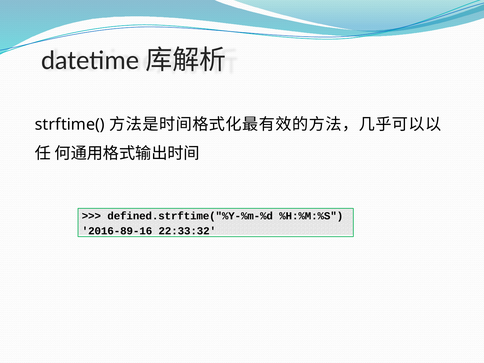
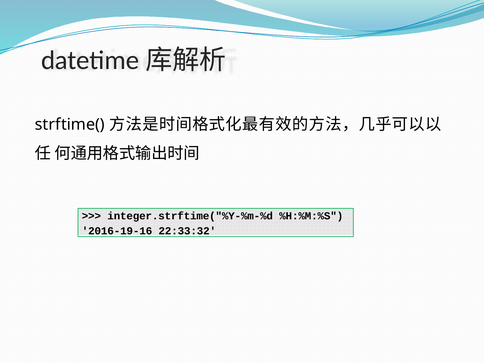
defined.strftime("%Y-%m-%d: defined.strftime("%Y-%m-%d -> integer.strftime("%Y-%m-%d (190, 216)
2016-89-16: 2016-89-16 -> 2016-19-16 (117, 231)
